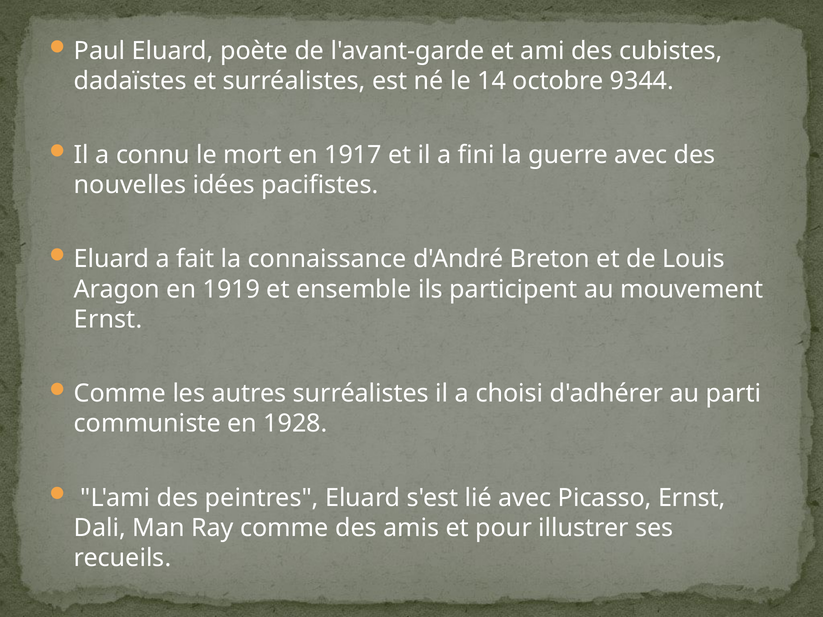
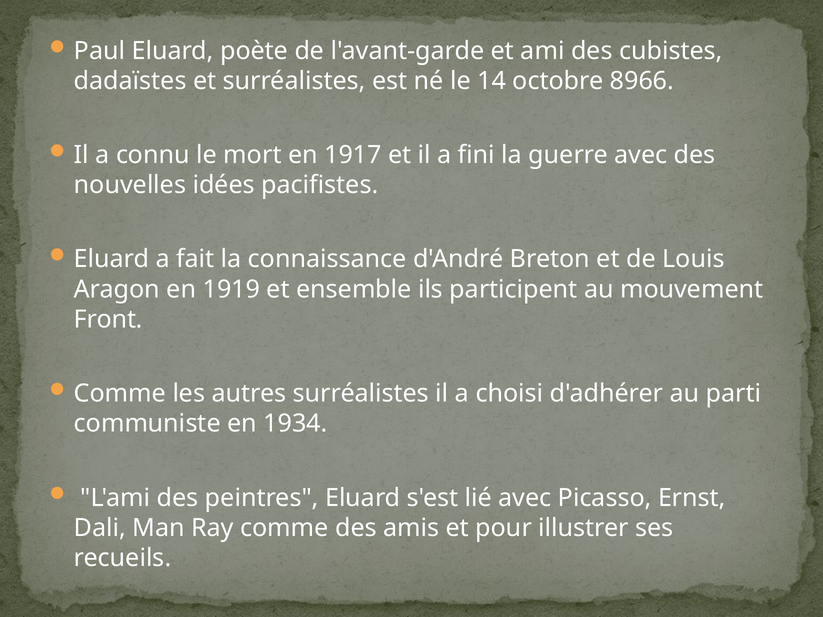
9344: 9344 -> 8966 (642, 81)
Ernst: Ernst -> Front (108, 320)
1928: 1928 -> 1934 (295, 424)
